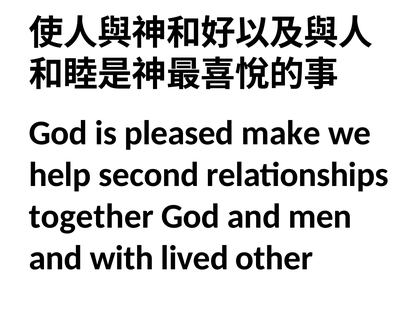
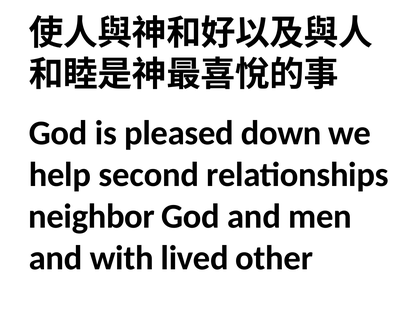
make: make -> down (281, 133)
together: together -> neighbor (92, 216)
